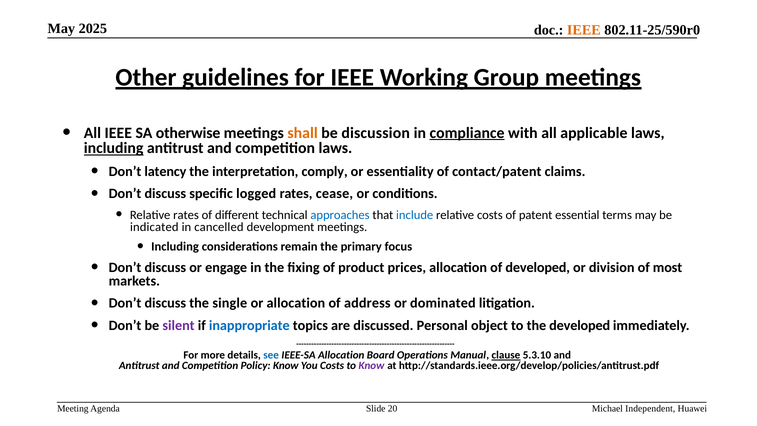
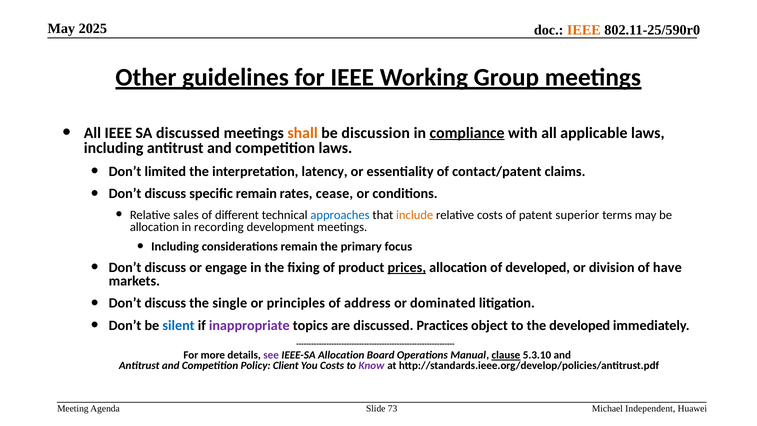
SA otherwise: otherwise -> discussed (188, 133)
including underline: present -> none (114, 148)
latency: latency -> limited (165, 172)
comply: comply -> latency (325, 172)
specific logged: logged -> remain (256, 194)
Relative rates: rates -> sales (186, 215)
include colour: blue -> orange (415, 215)
essential: essential -> superior (577, 215)
indicated: indicated -> allocation (154, 227)
cancelled: cancelled -> recording (219, 227)
prices underline: none -> present (407, 267)
most: most -> have (667, 267)
or allocation: allocation -> principles (296, 303)
silent colour: purple -> blue (179, 325)
inappropriate colour: blue -> purple (249, 325)
Personal: Personal -> Practices (442, 325)
see colour: blue -> purple (271, 355)
Policy Know: Know -> Client (286, 366)
20: 20 -> 73 (393, 408)
